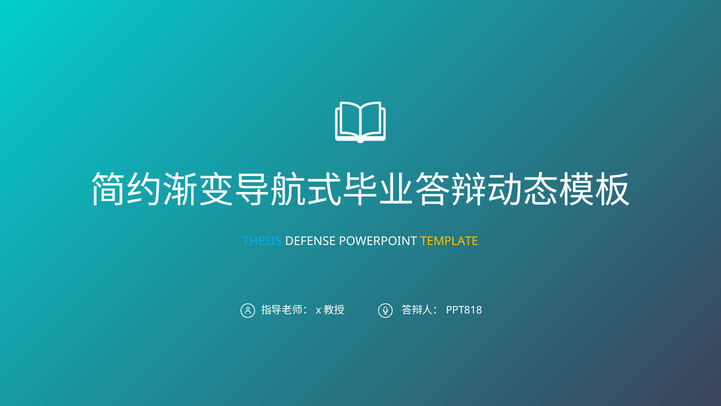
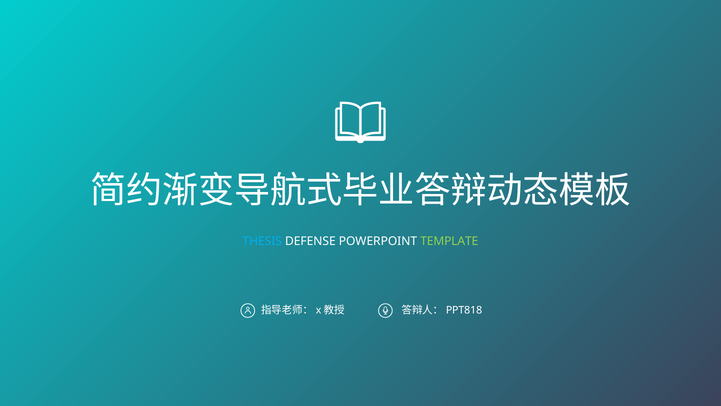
TEMPLATE colour: yellow -> light green (449, 241)
